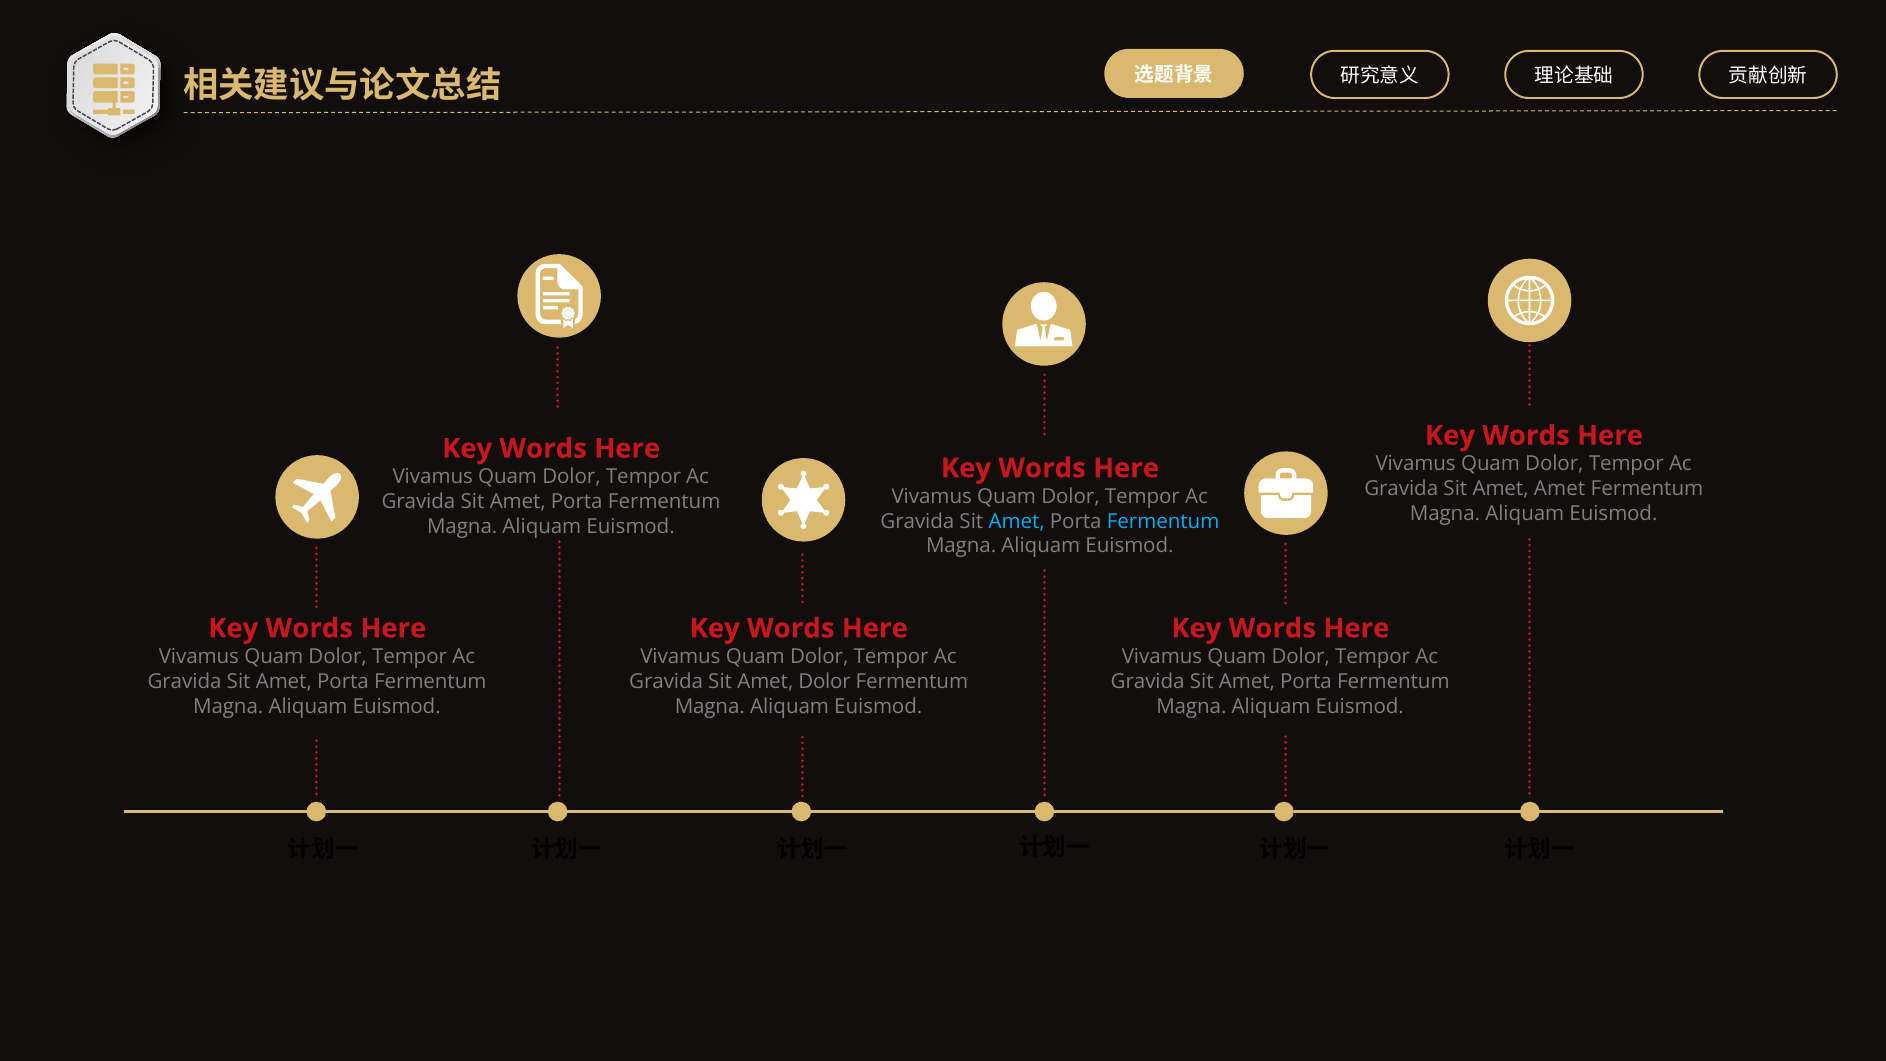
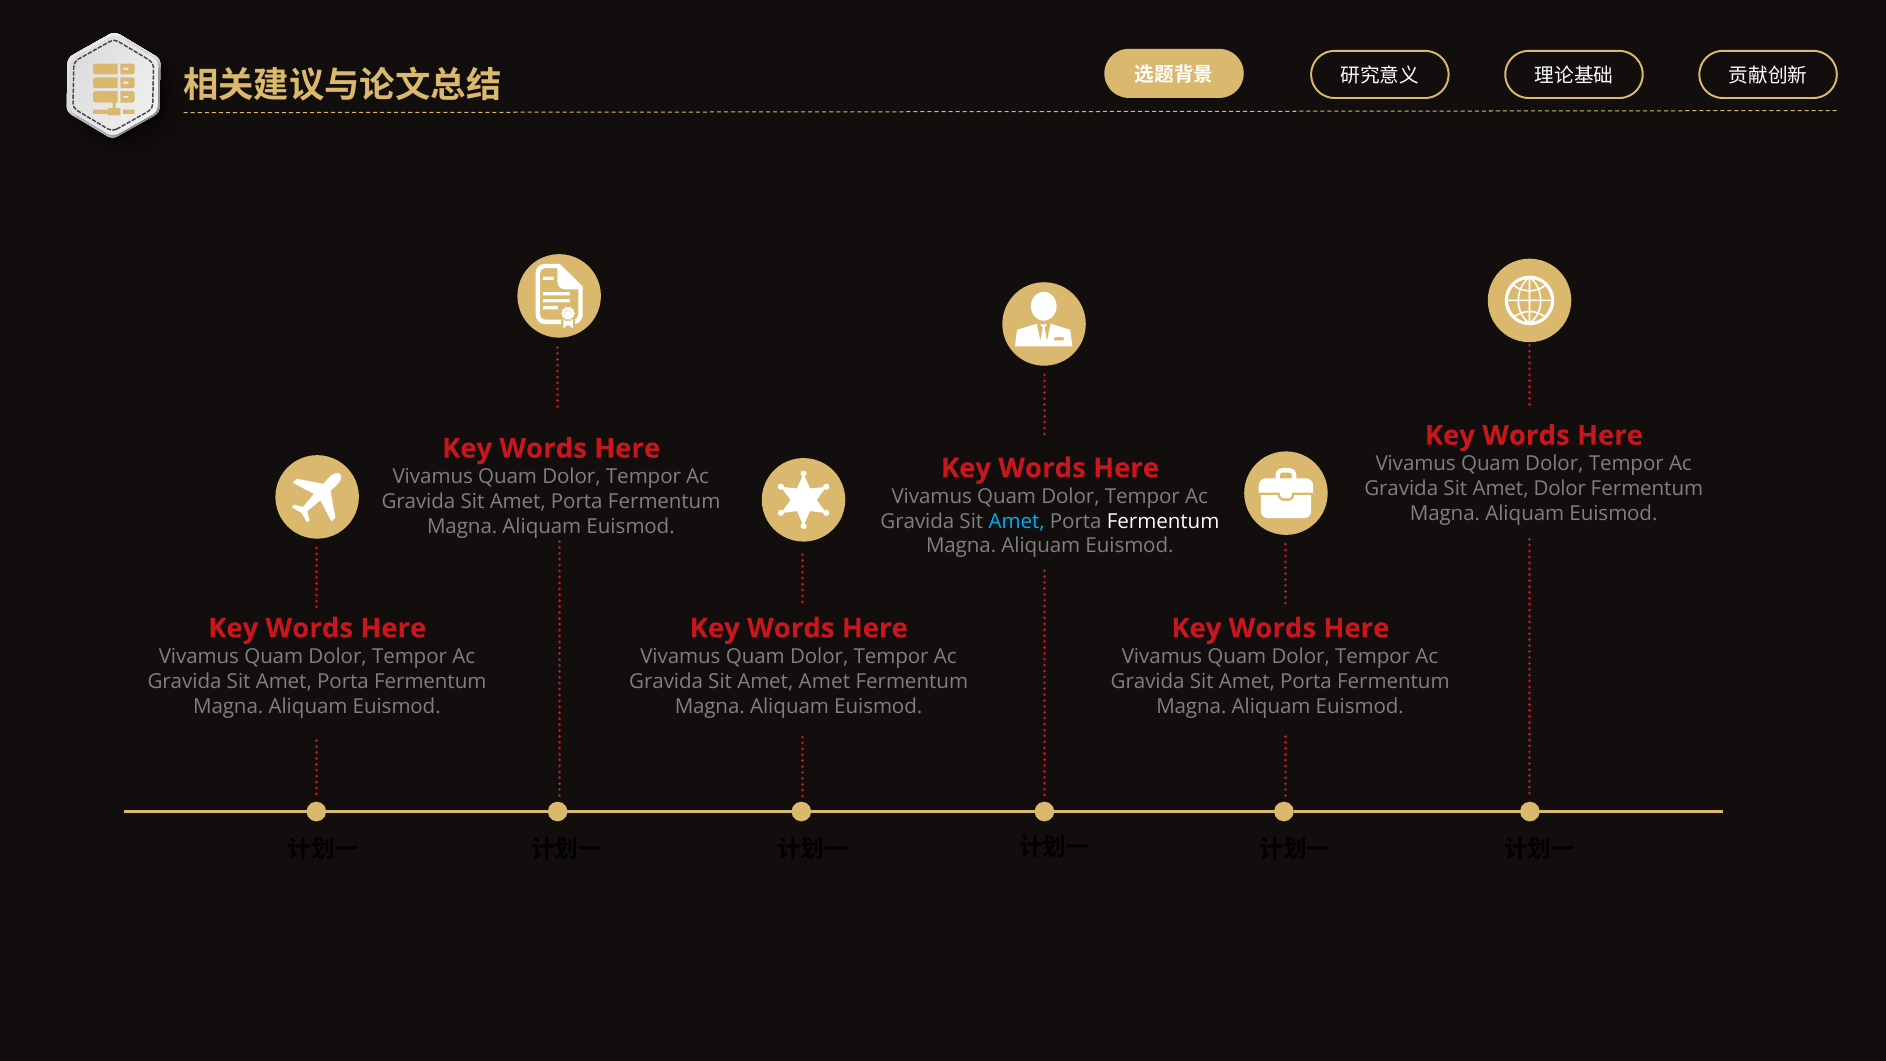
Amet Amet: Amet -> Dolor (1560, 489)
Fermentum colour: light blue -> white (1163, 521)
Amet Dolor: Dolor -> Amet (824, 681)
